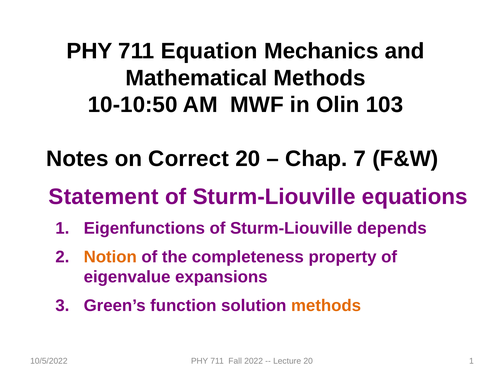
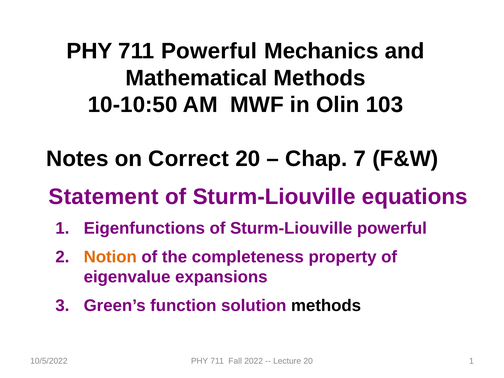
711 Equation: Equation -> Powerful (209, 51)
Sturm-Liouville depends: depends -> powerful (392, 228)
methods colour: orange -> black (326, 306)
